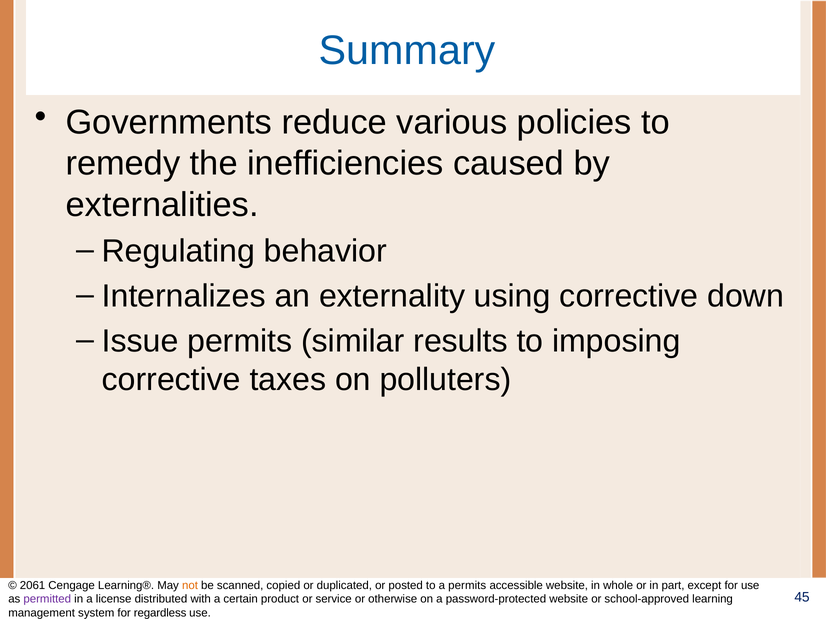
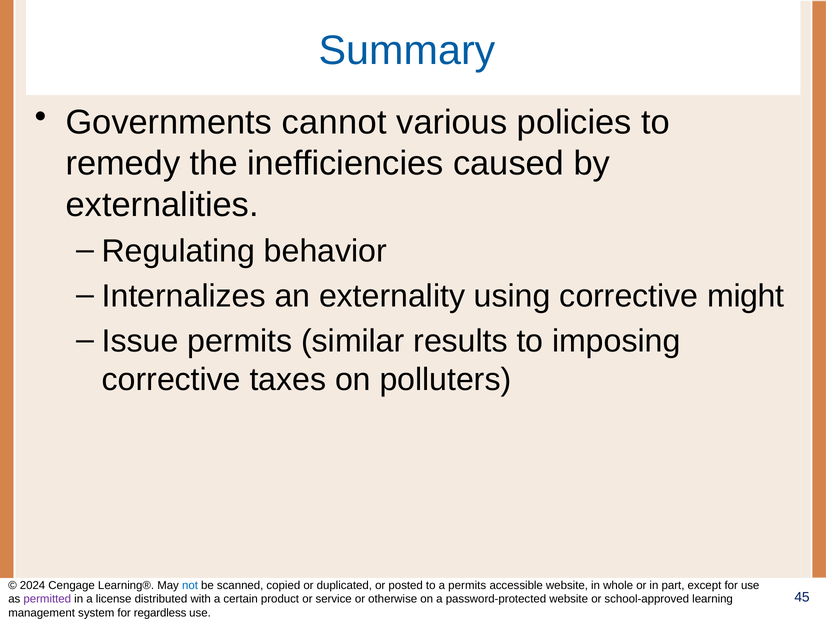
reduce: reduce -> cannot (334, 122)
down: down -> might (746, 296)
2061: 2061 -> 2024 (33, 586)
not colour: orange -> blue (190, 586)
